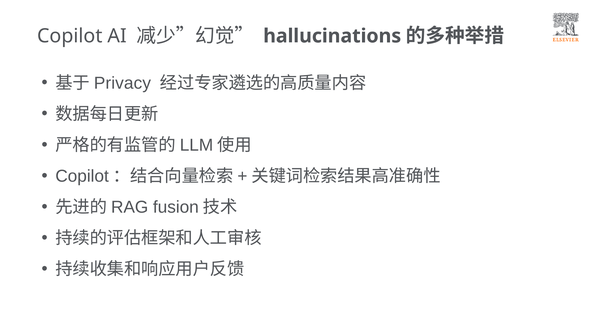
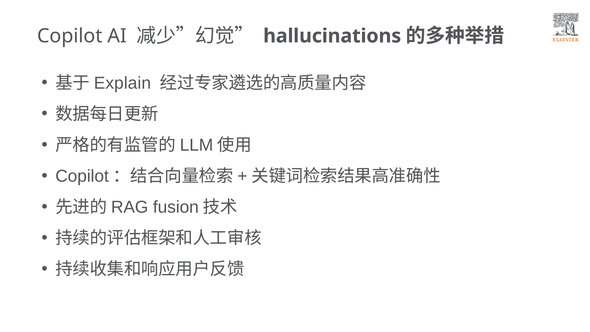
Privacy: Privacy -> Explain (122, 83)
